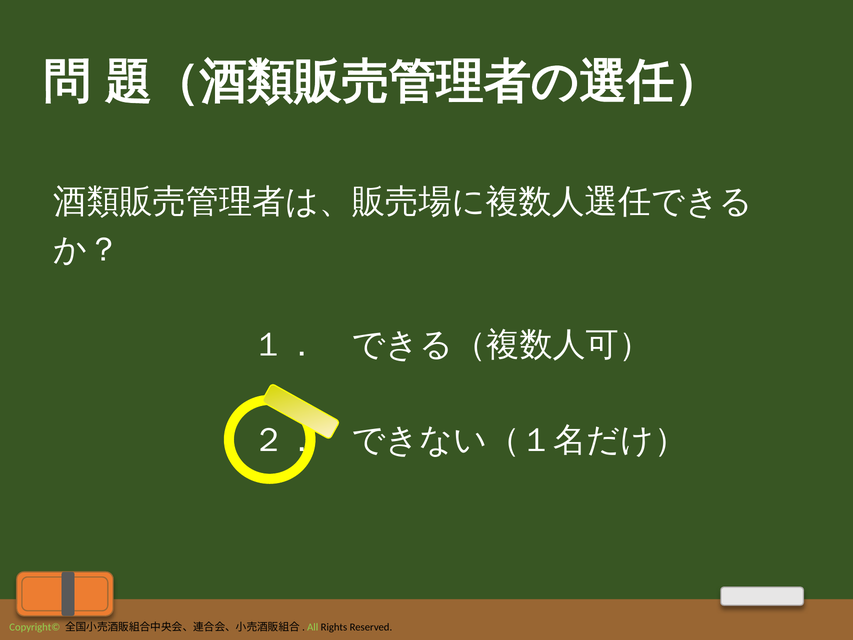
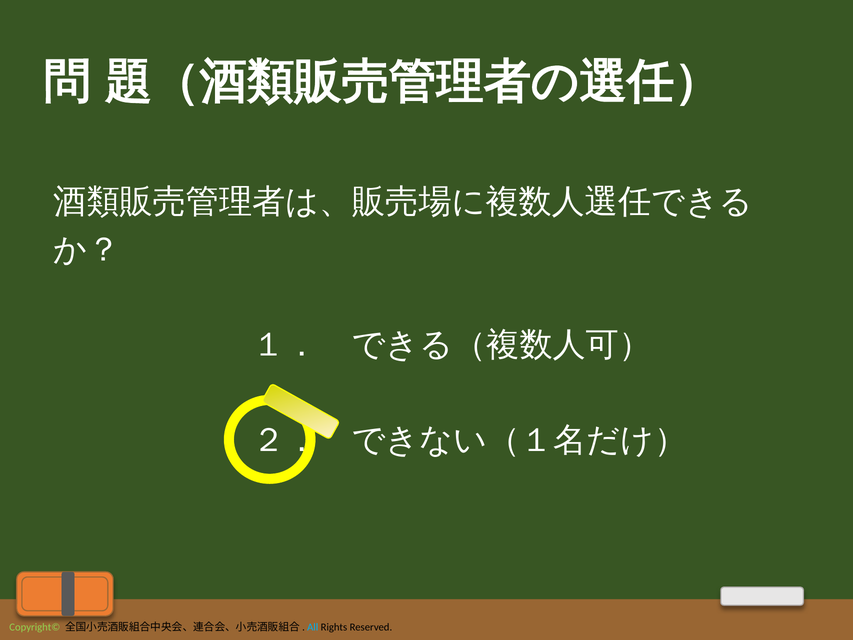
All colour: light green -> light blue (313, 627)
